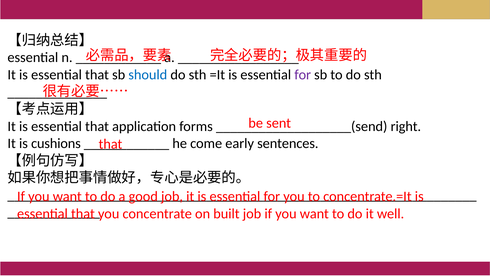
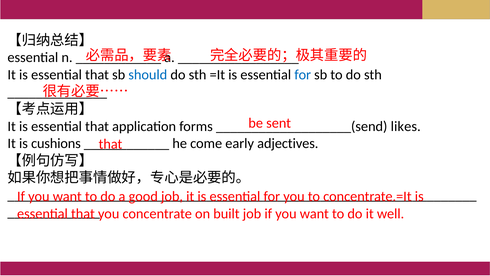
for colour: purple -> blue (303, 75)
right: right -> likes (406, 126)
sentences: sentences -> adjectives (288, 143)
